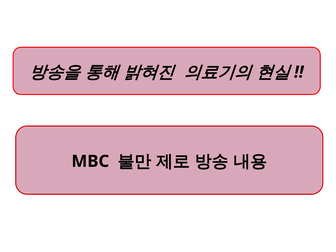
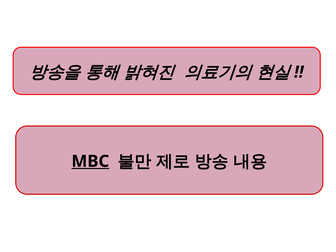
MBC underline: none -> present (90, 161)
